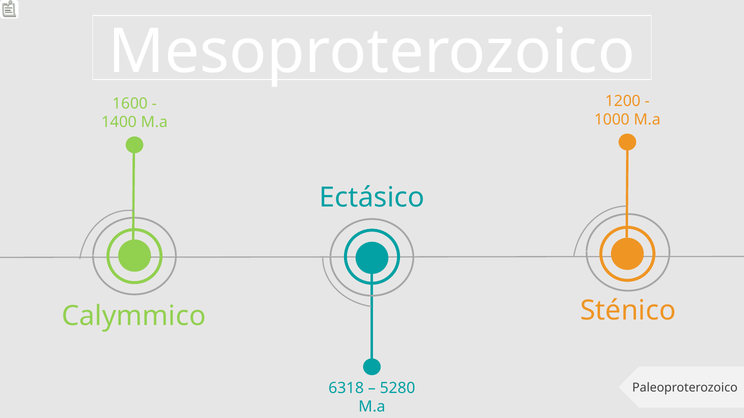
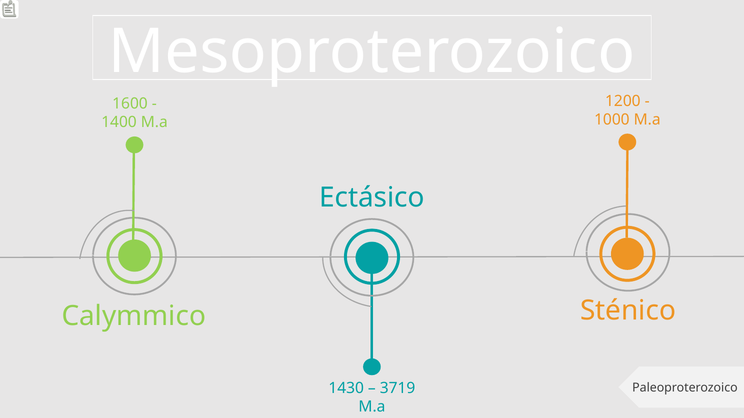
6318: 6318 -> 1430 (346, 388)
5280: 5280 -> 3719 (398, 388)
